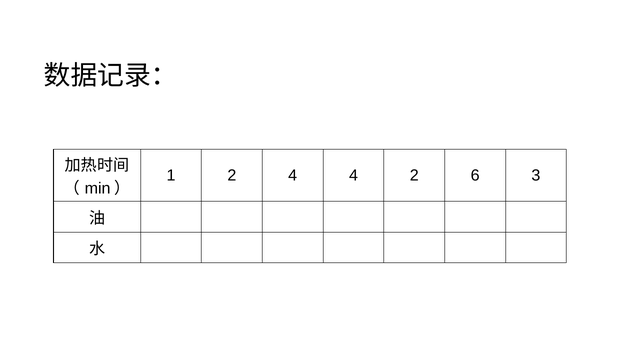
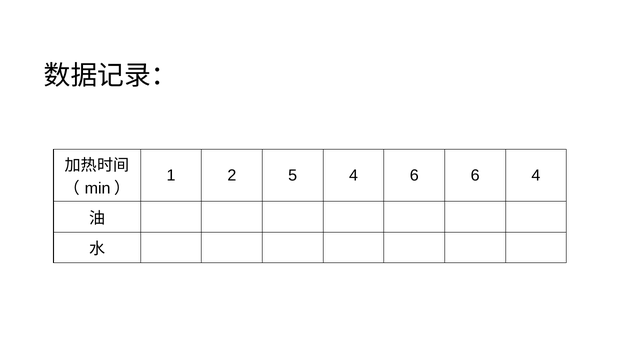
2 4: 4 -> 5 (293, 176)
4 2: 2 -> 6 (414, 176)
6 3: 3 -> 4 (536, 176)
